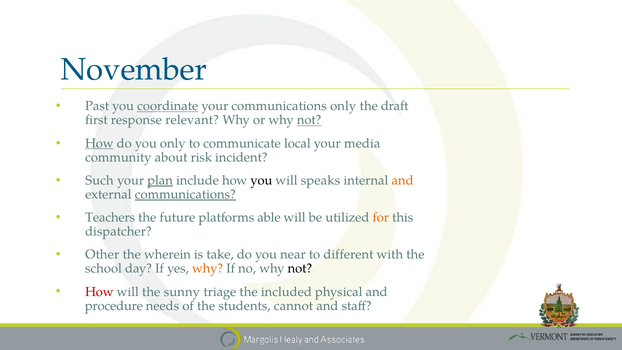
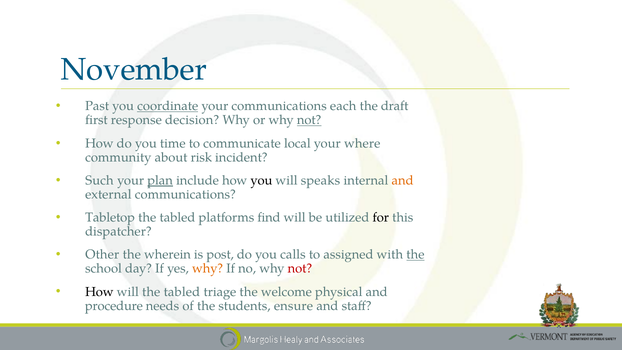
communications only: only -> each (343, 106)
relevant: relevant -> decision (192, 120)
How underline: present -> none (99, 143)
you only: only -> time (173, 143)
media: media -> where (362, 143)
communications underline: present -> none (185, 194)
Teachers: Teachers -> Tabletop (110, 217)
future: future -> tabled (177, 217)
able: able -> find (269, 217)
for colour: orange -> black (381, 217)
take: take -> post (220, 255)
near: near -> calls (293, 255)
different: different -> assigned (348, 255)
the underline: none -> present (415, 255)
not colour: black -> red (300, 269)
How colour: red -> black (99, 292)
will the sunny: sunny -> tabled (182, 292)
included: included -> welcome (286, 292)
cannot: cannot -> ensure (293, 306)
